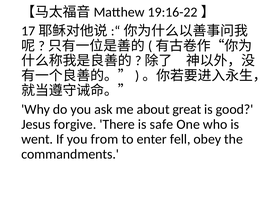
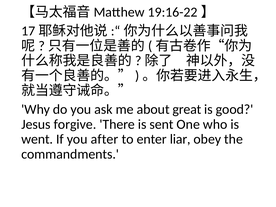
safe: safe -> sent (162, 124)
from: from -> after (105, 139)
fell: fell -> liar (180, 139)
